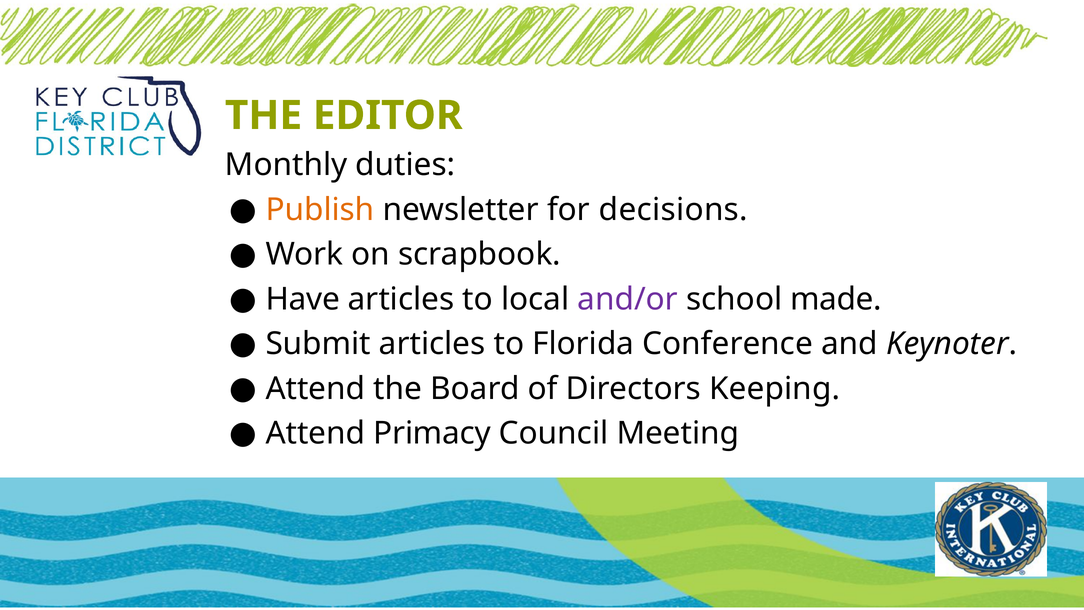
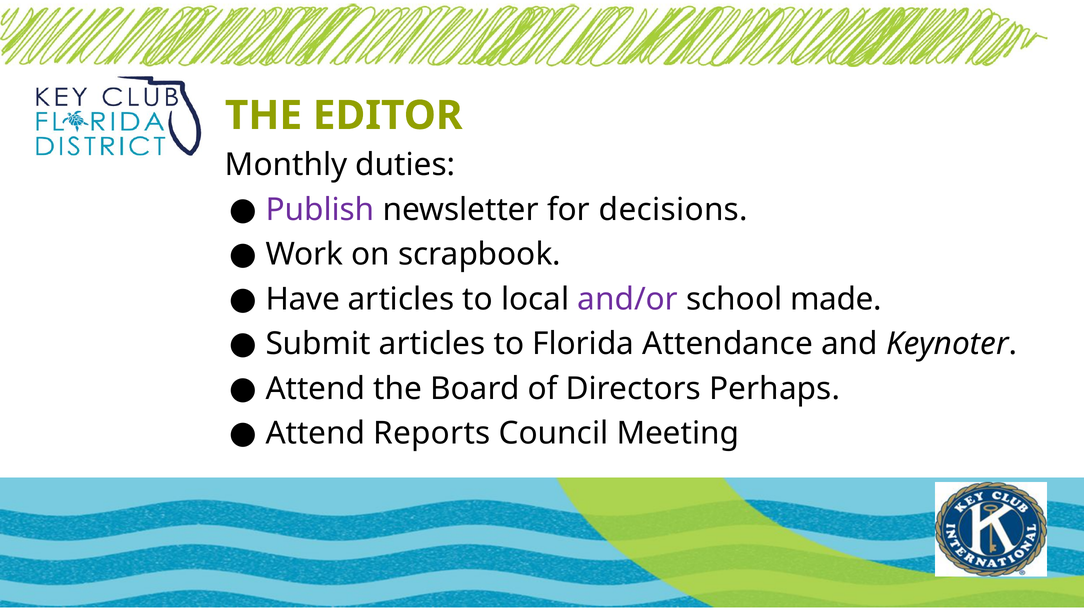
Publish colour: orange -> purple (320, 210)
Conference: Conference -> Attendance (728, 344)
Keeping: Keeping -> Perhaps (775, 389)
Primacy: Primacy -> Reports (432, 433)
